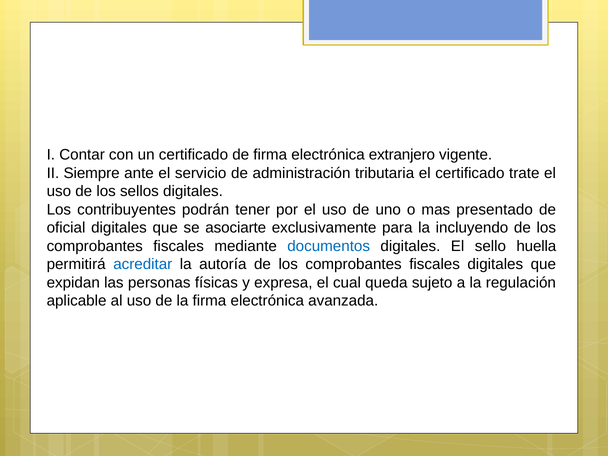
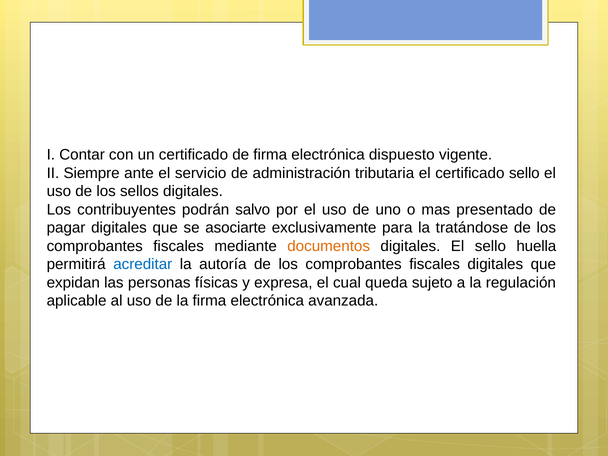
extranjero: extranjero -> dispuesto (402, 155)
certificado trate: trate -> sello (524, 173)
tener: tener -> salvo (253, 210)
oficial: oficial -> pagar (66, 228)
incluyendo: incluyendo -> tratándose (472, 228)
documentos colour: blue -> orange (329, 246)
